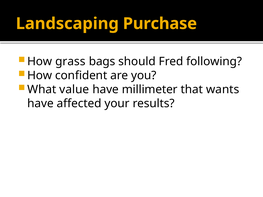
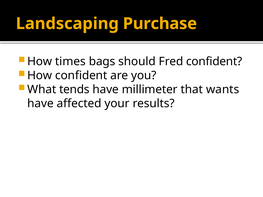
grass: grass -> times (70, 62)
Fred following: following -> confident (214, 62)
value: value -> tends (74, 90)
